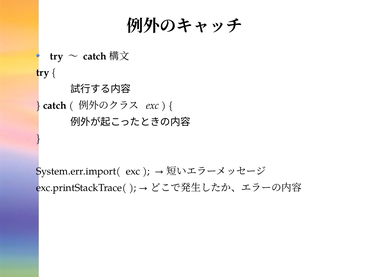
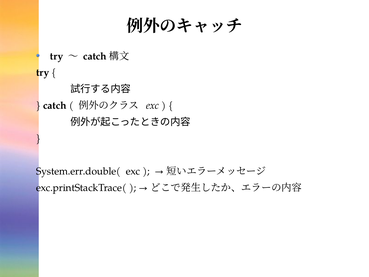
System.err.import(: System.err.import( -> System.err.double( (78, 171)
